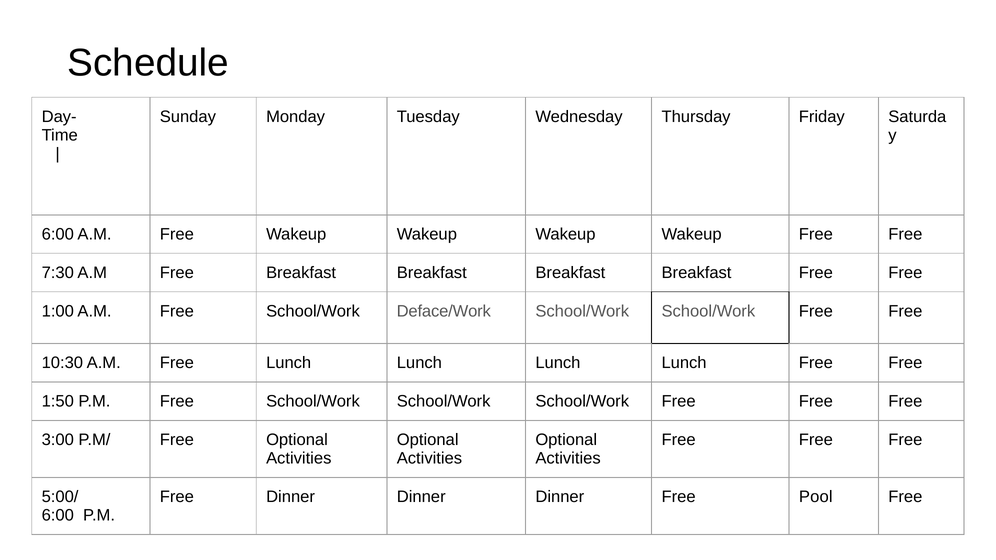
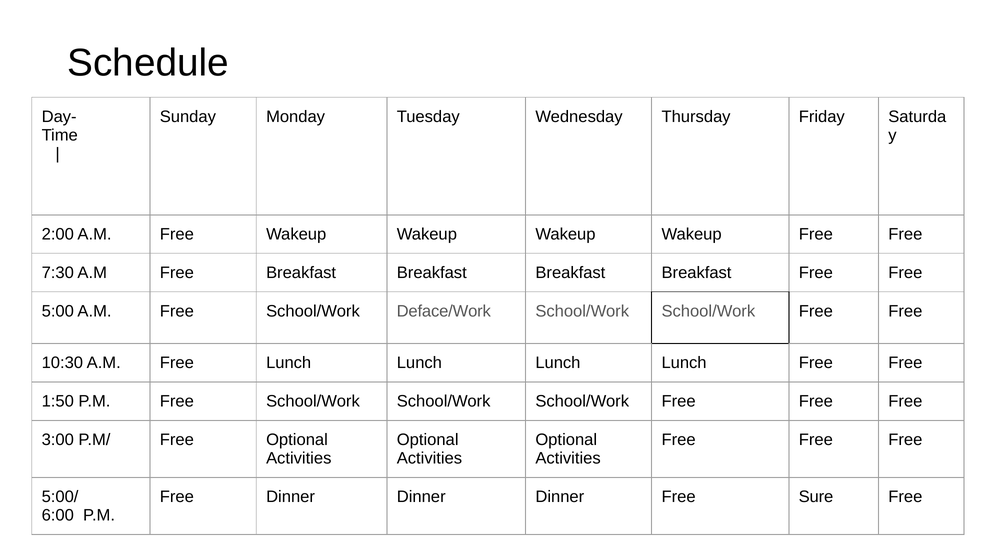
6:00: 6:00 -> 2:00 (58, 234)
1:00: 1:00 -> 5:00 (58, 311)
Pool: Pool -> Sure (816, 497)
